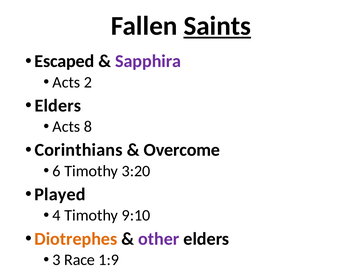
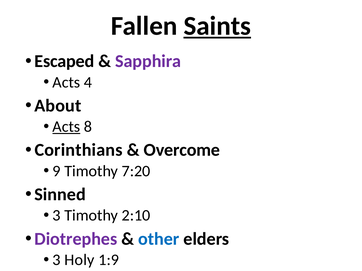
2: 2 -> 4 (88, 82)
Elders: Elders -> About (58, 106)
Acts underline: none -> present (66, 127)
6: 6 -> 9 (57, 171)
3:20: 3:20 -> 7:20 (136, 171)
Played: Played -> Sinned (60, 195)
4: 4 -> 3 (57, 216)
9:10: 9:10 -> 2:10 (136, 216)
Diotrephes colour: orange -> purple (76, 239)
other colour: purple -> blue (159, 239)
Race: Race -> Holy (79, 260)
